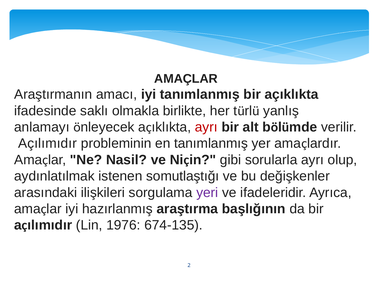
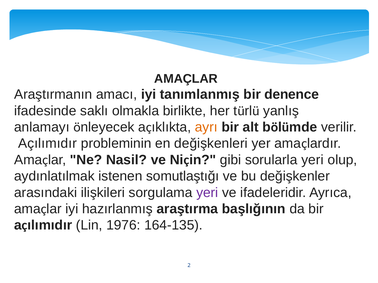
bir açıklıkta: açıklıkta -> denence (292, 95)
ayrı colour: red -> orange (206, 127)
en tanımlanmış: tanımlanmış -> değişkenleri (211, 144)
sorularla ayrı: ayrı -> yeri (312, 160)
674-135: 674-135 -> 164-135 (173, 226)
